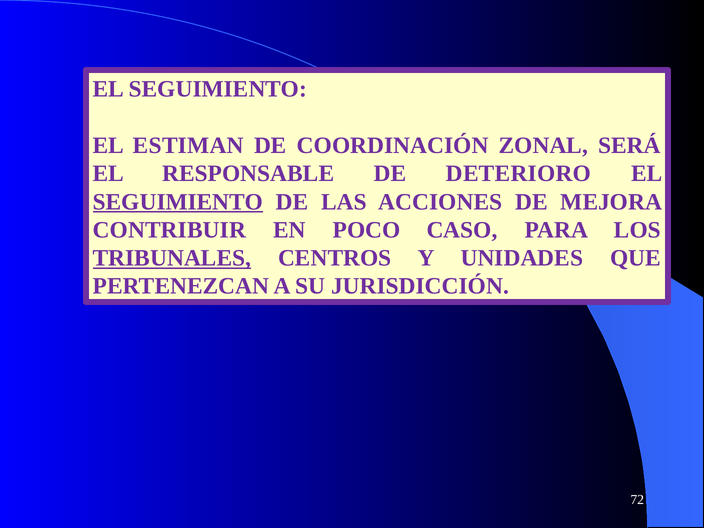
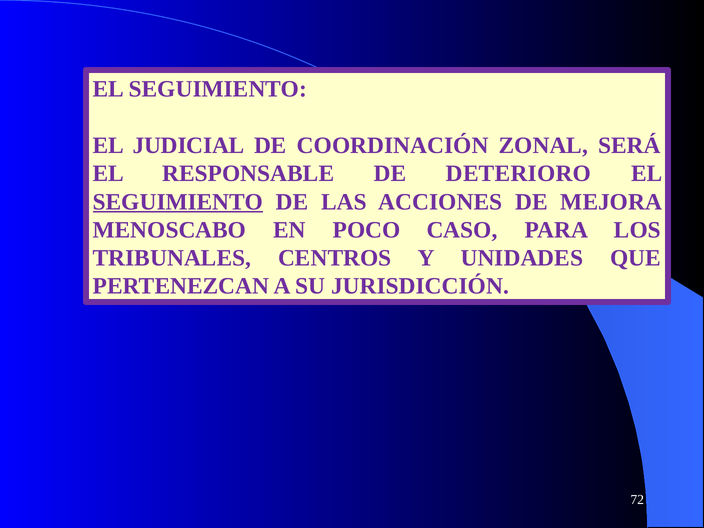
ESTIMAN: ESTIMAN -> JUDICIAL (189, 145)
CONTRIBUIR: CONTRIBUIR -> MENOSCABO (169, 230)
TRIBUNALES underline: present -> none (172, 258)
